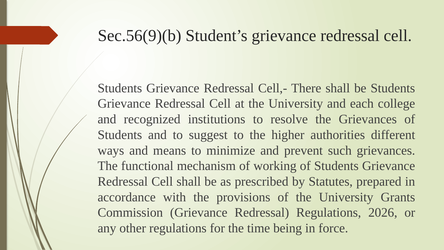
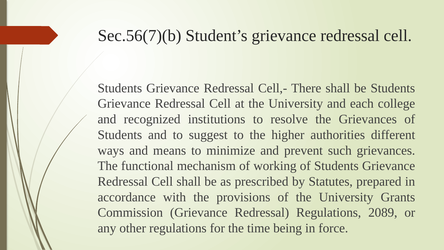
Sec.56(9)(b: Sec.56(9)(b -> Sec.56(7)(b (140, 36)
2026: 2026 -> 2089 (383, 212)
